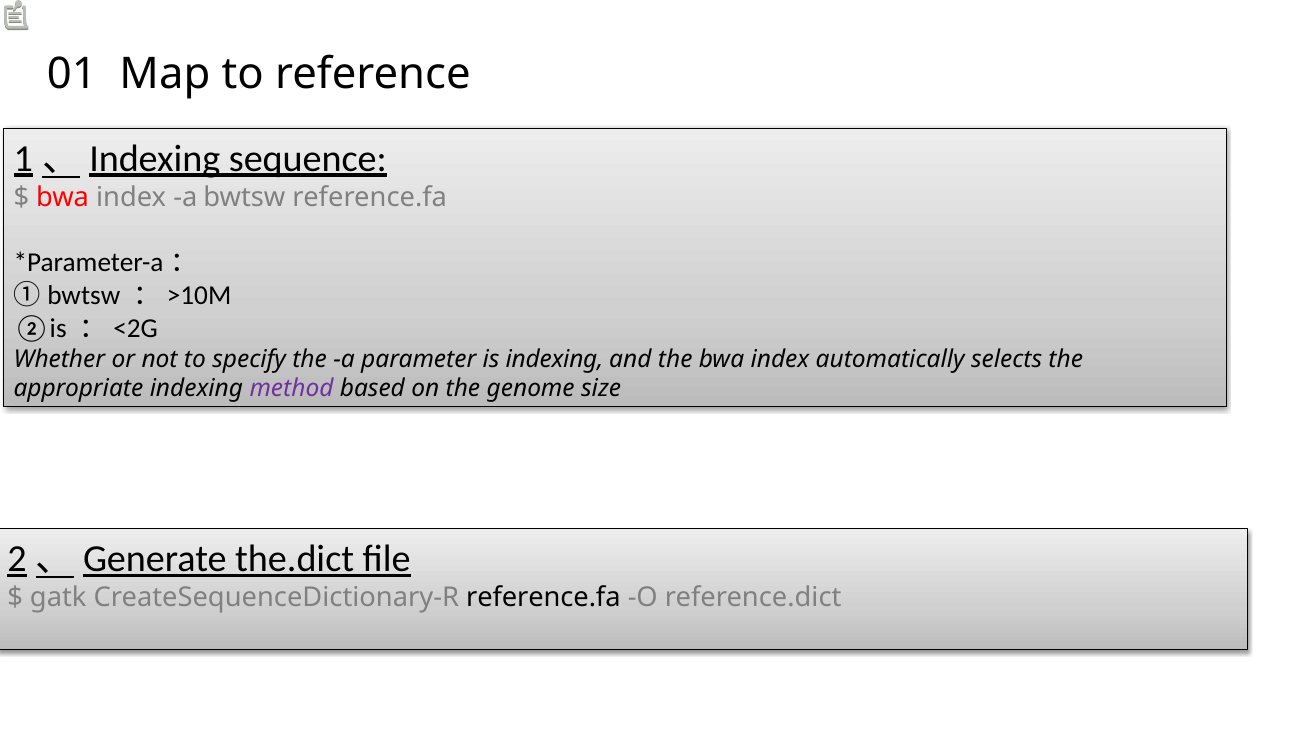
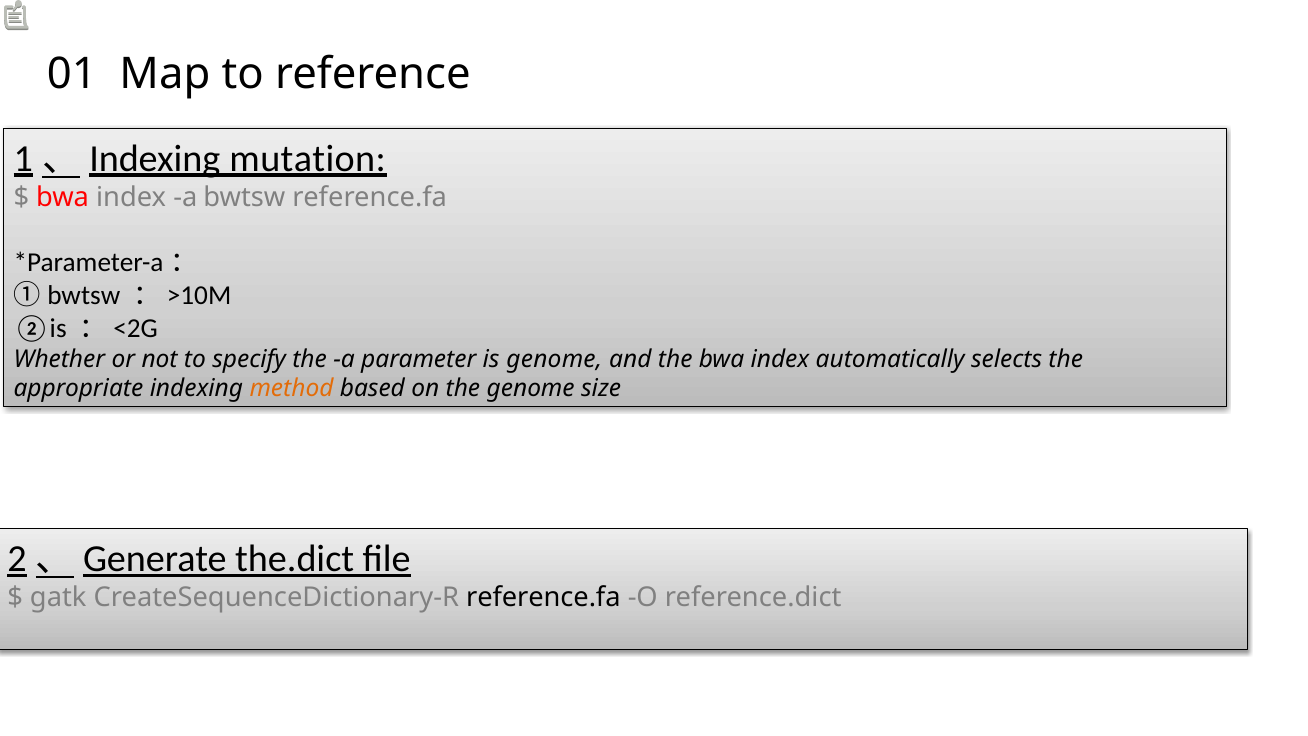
sequence: sequence -> mutation (308, 159)
is indexing: indexing -> genome (554, 359)
method colour: purple -> orange (292, 388)
